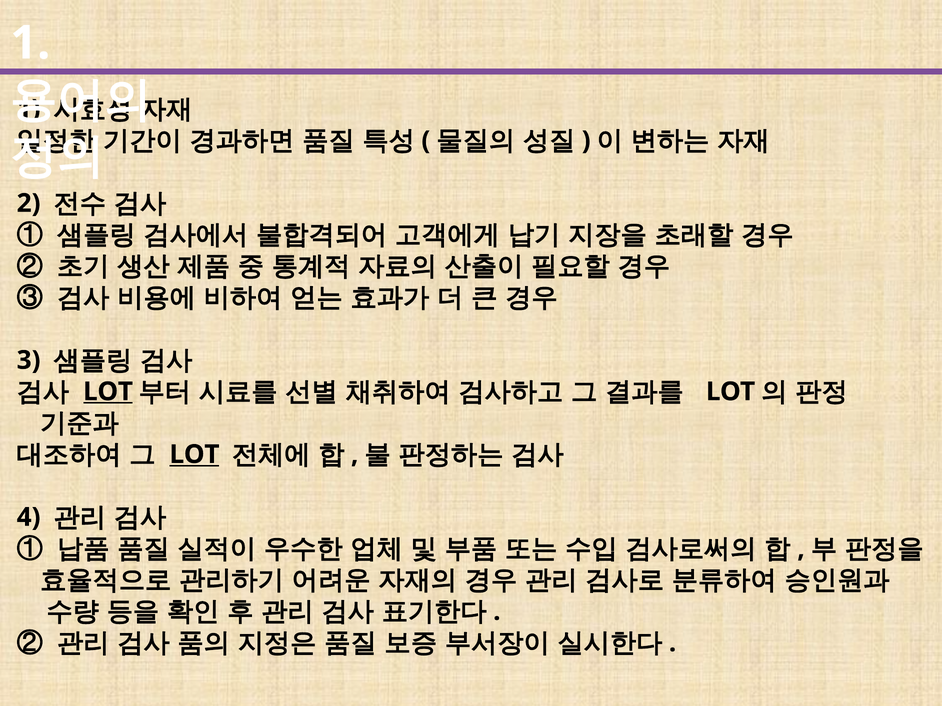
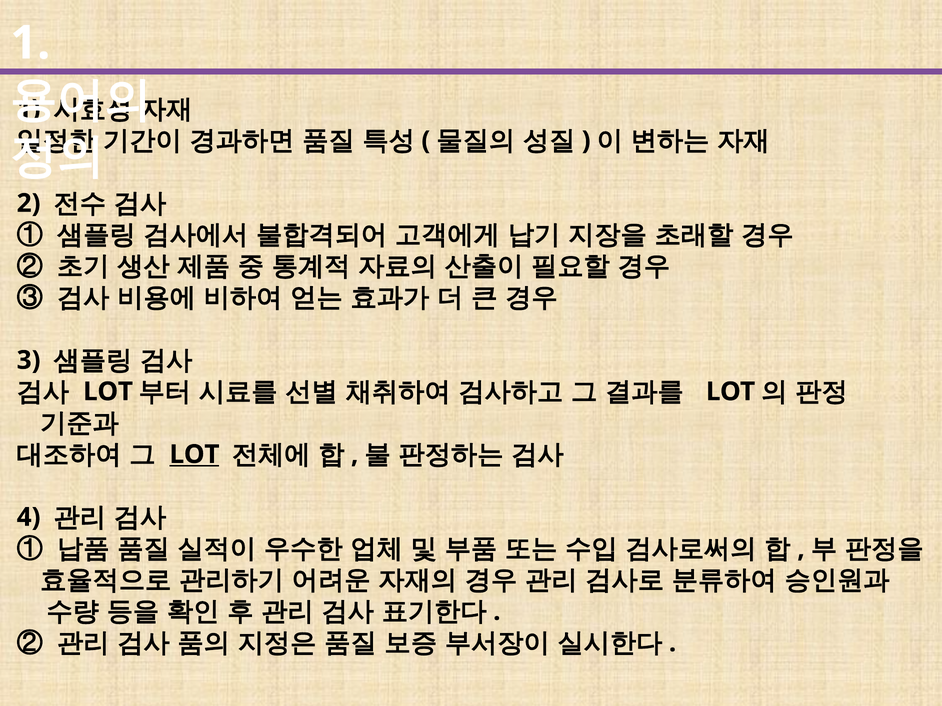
LOT underline: present -> none (108, 392)
